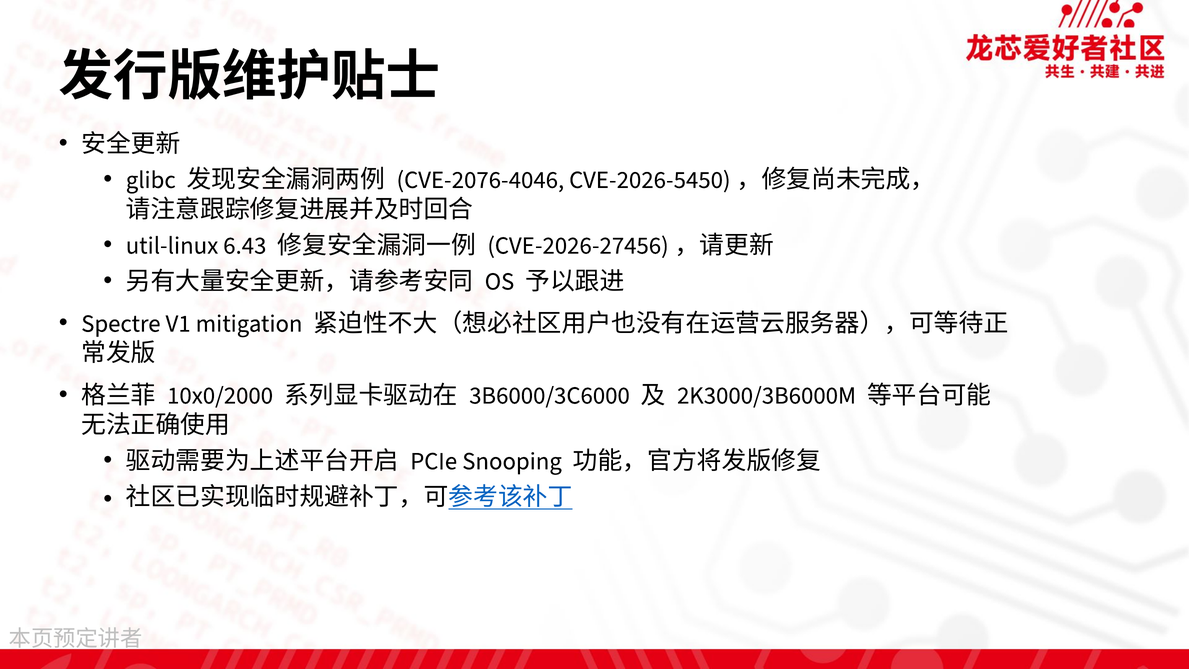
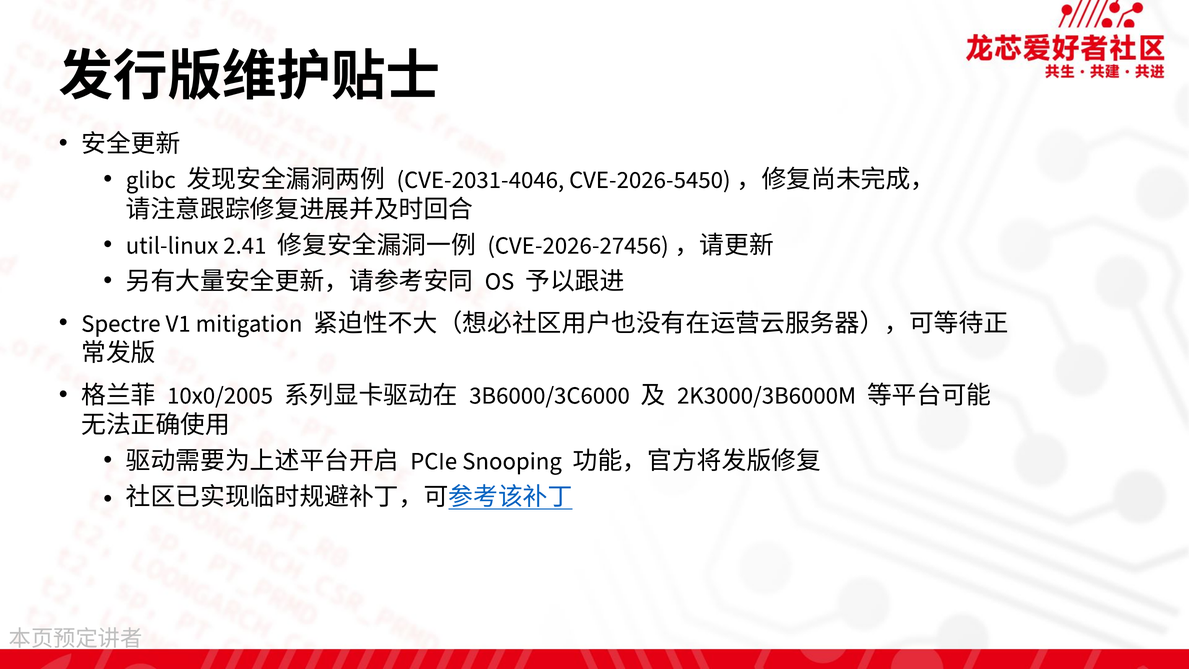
CVE-2076-4046: CVE-2076-4046 -> CVE-2031-4046 (480, 180)
6.43: 6.43 -> 2.41 (245, 245)
10x0/2000: 10x0/2000 -> 10x0/2005 (220, 395)
